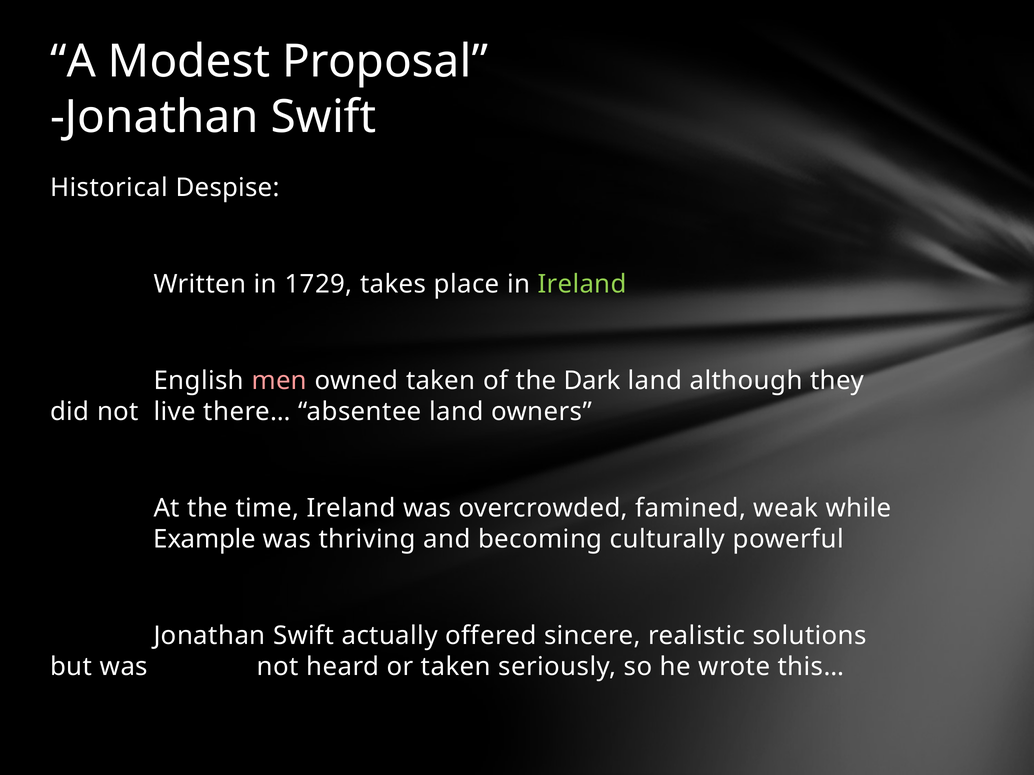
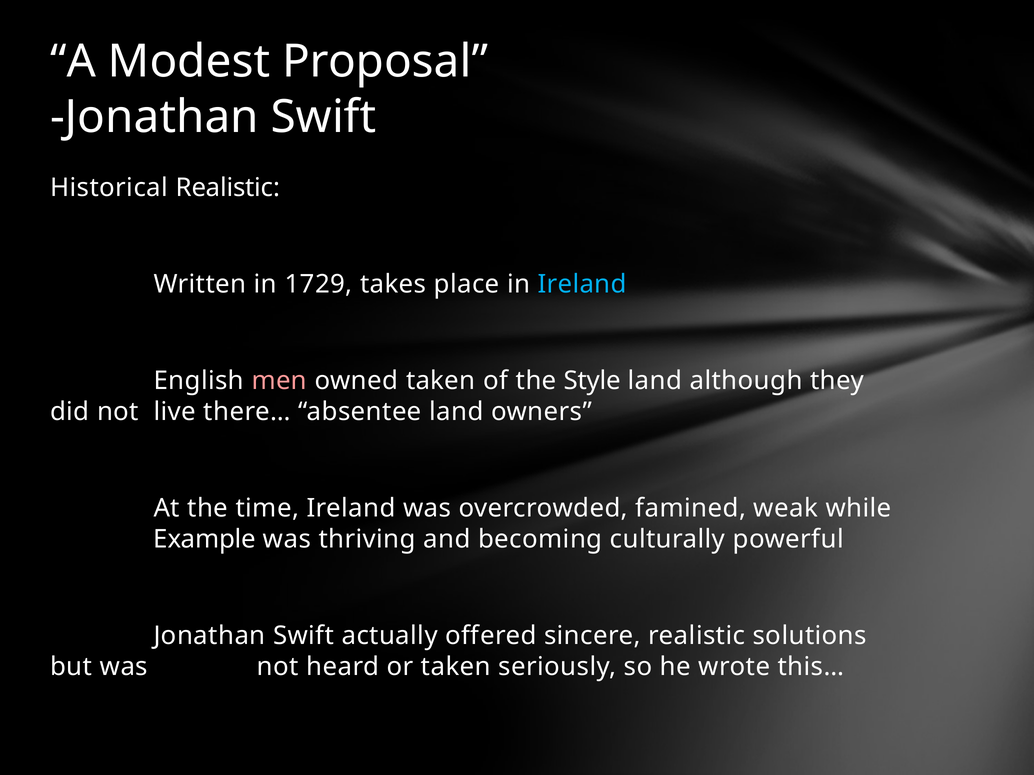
Historical Despise: Despise -> Realistic (228, 188)
Ireland colour: light green -> light blue (582, 284)
Dark: Dark -> Style (592, 381)
